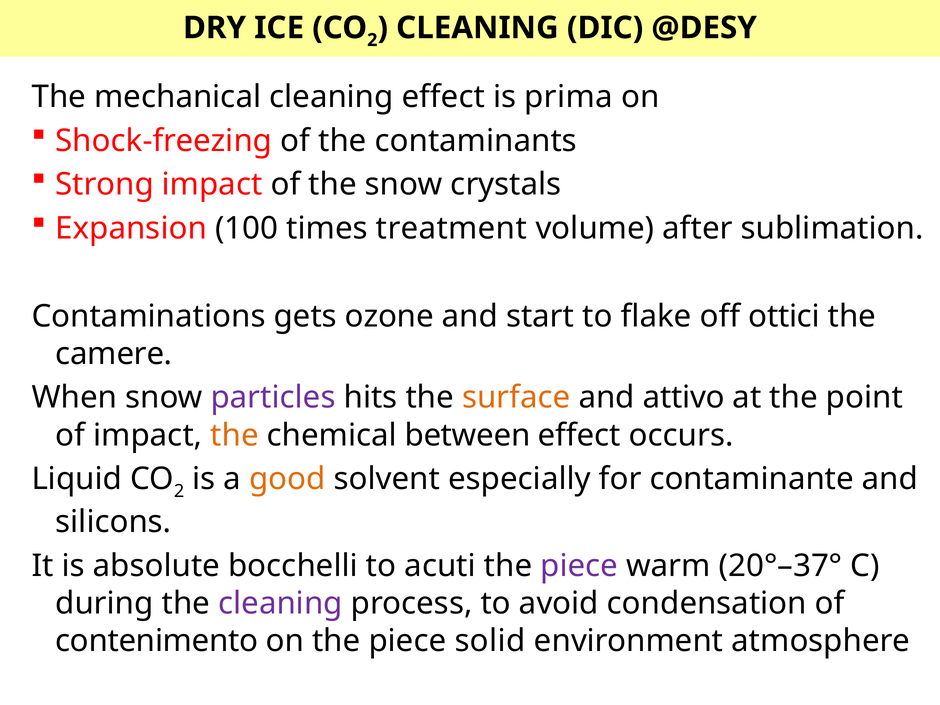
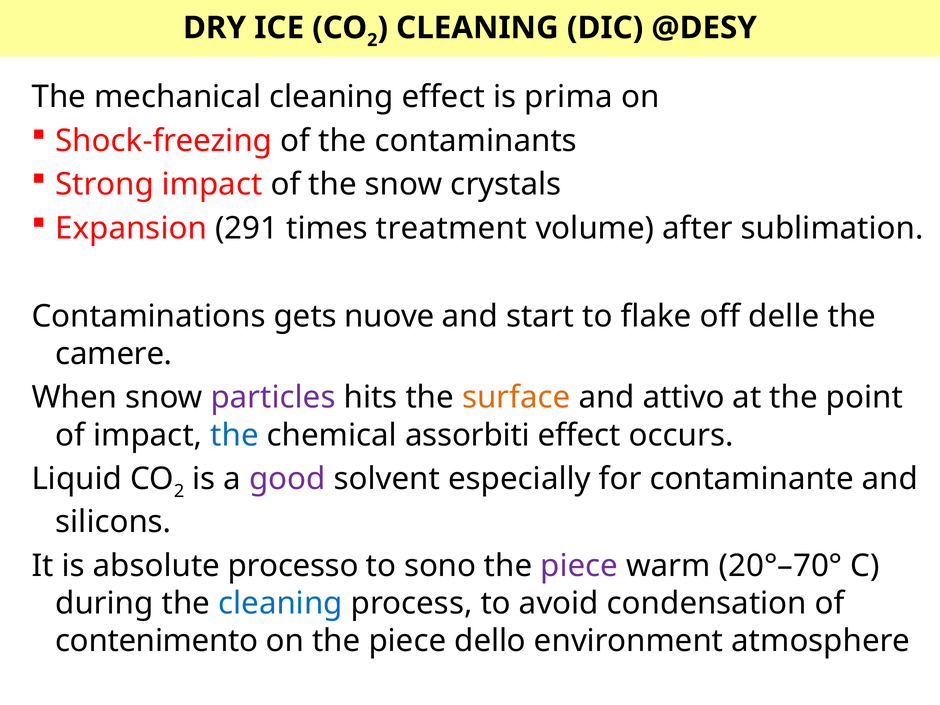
100: 100 -> 291 (247, 228)
ozone: ozone -> nuove (389, 316)
ottici: ottici -> delle (784, 316)
the colour: orange -> blue (235, 435)
between: between -> assorbiti (467, 435)
good colour: orange -> purple (287, 479)
bocchelli: bocchelli -> processo (293, 566)
acuti: acuti -> sono (440, 566)
20°–37°: 20°–37° -> 20°–70° (781, 566)
cleaning colour: purple -> blue (280, 603)
solid: solid -> dello (490, 641)
